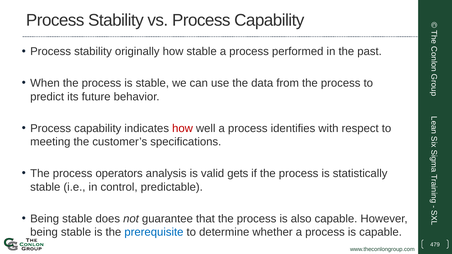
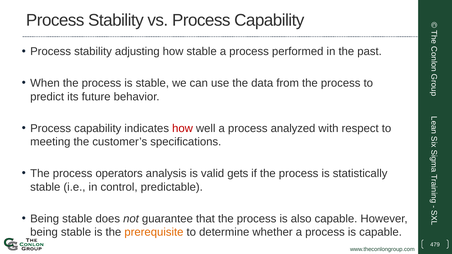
originally: originally -> adjusting (137, 52)
identifies: identifies -> analyzed (293, 128)
prerequisite colour: blue -> orange (154, 232)
